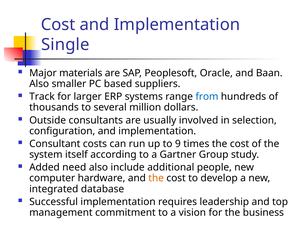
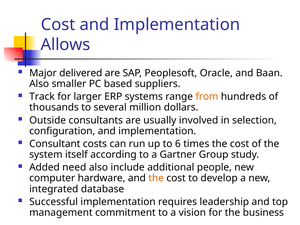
Single: Single -> Allows (65, 45)
materials: materials -> delivered (81, 73)
from colour: blue -> orange (207, 97)
9: 9 -> 6 (178, 144)
